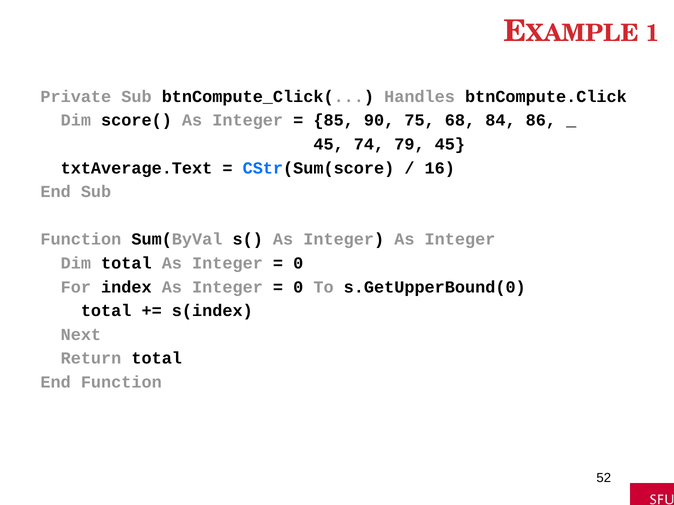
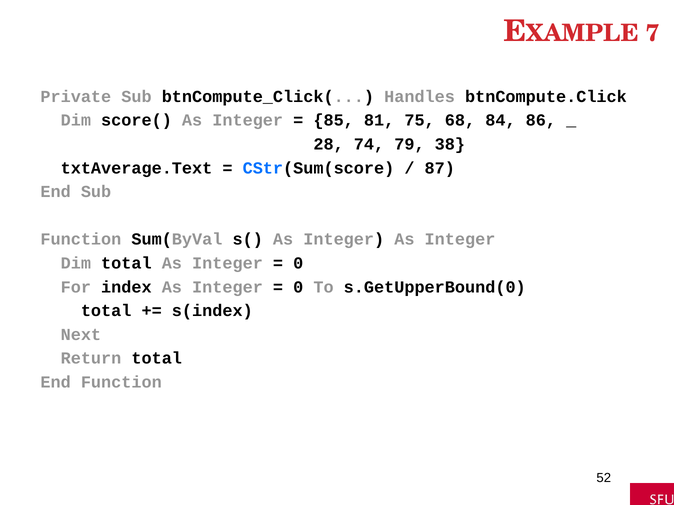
1: 1 -> 7 (653, 33)
90: 90 -> 81 (379, 120)
45: 45 -> 28 (329, 144)
79 45: 45 -> 38 (450, 144)
16: 16 -> 87 (440, 168)
